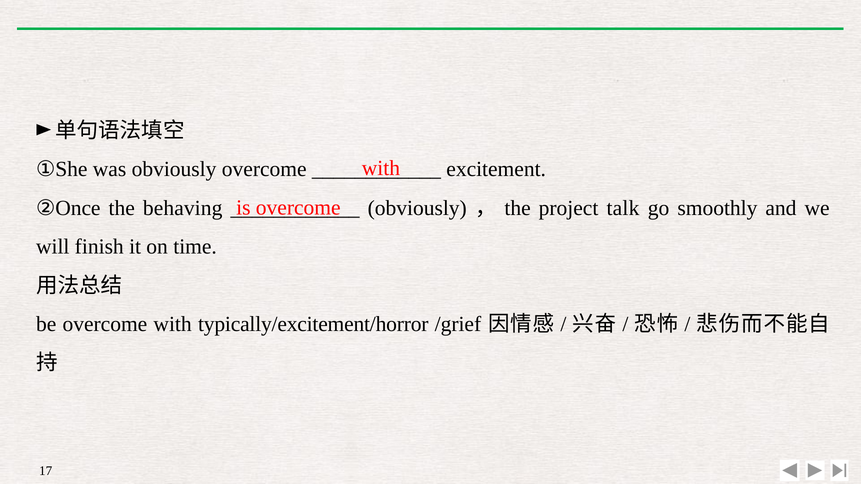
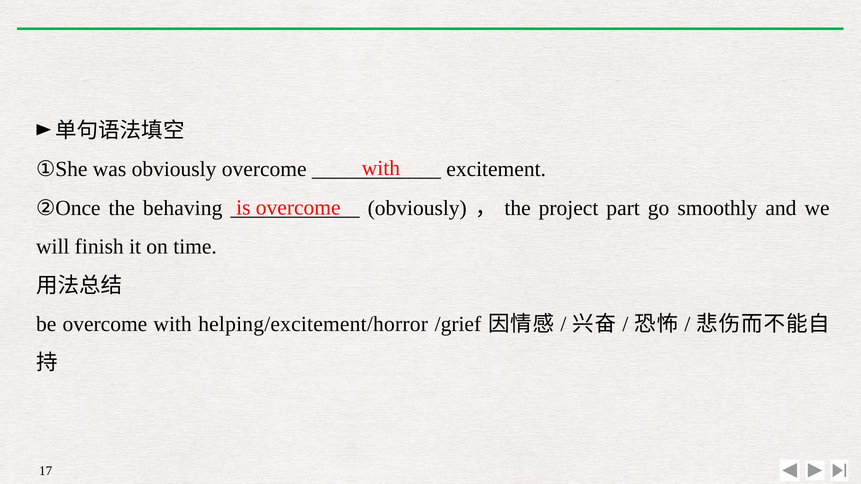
talk: talk -> part (623, 208)
typically/excitement/horror: typically/excitement/horror -> helping/excitement/horror (313, 324)
